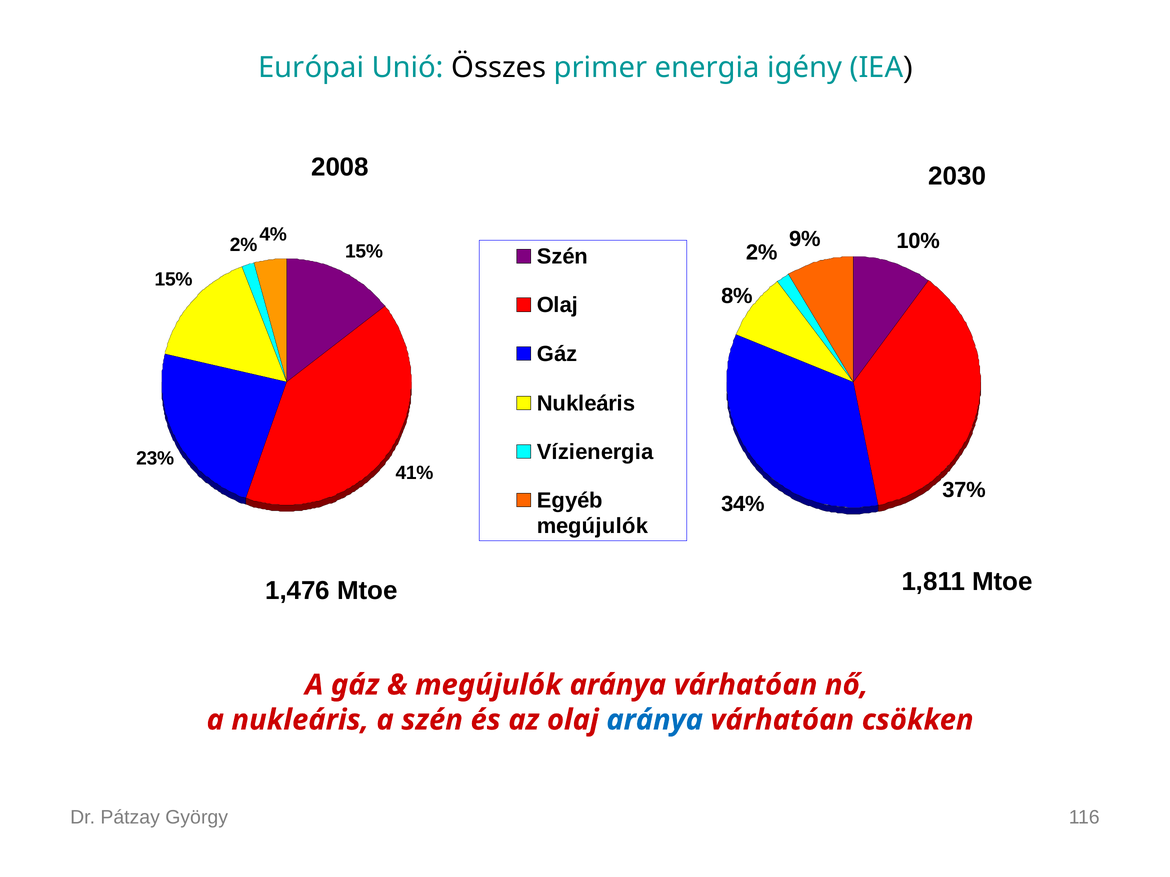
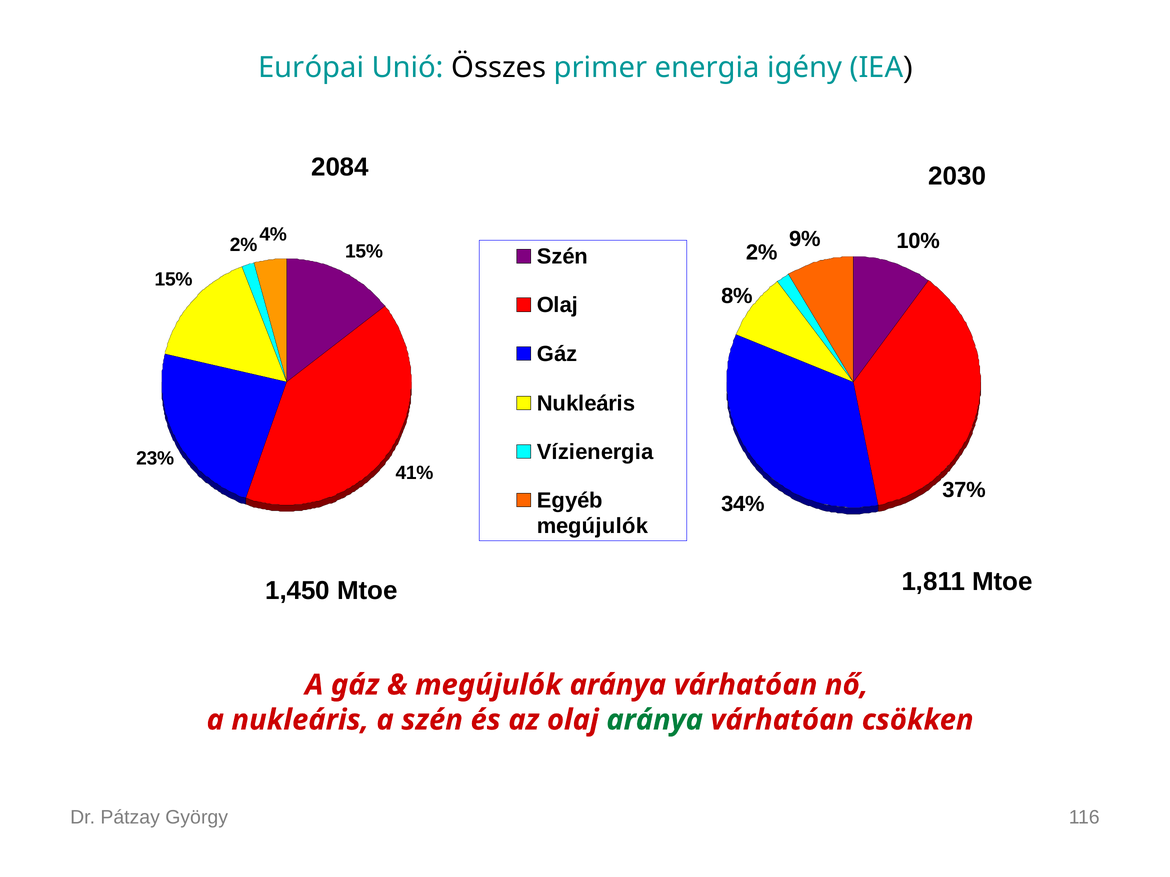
2008: 2008 -> 2084 (340, 167)
1,476: 1,476 -> 1,450 (298, 591)
aránya colour: blue -> green (655, 720)
